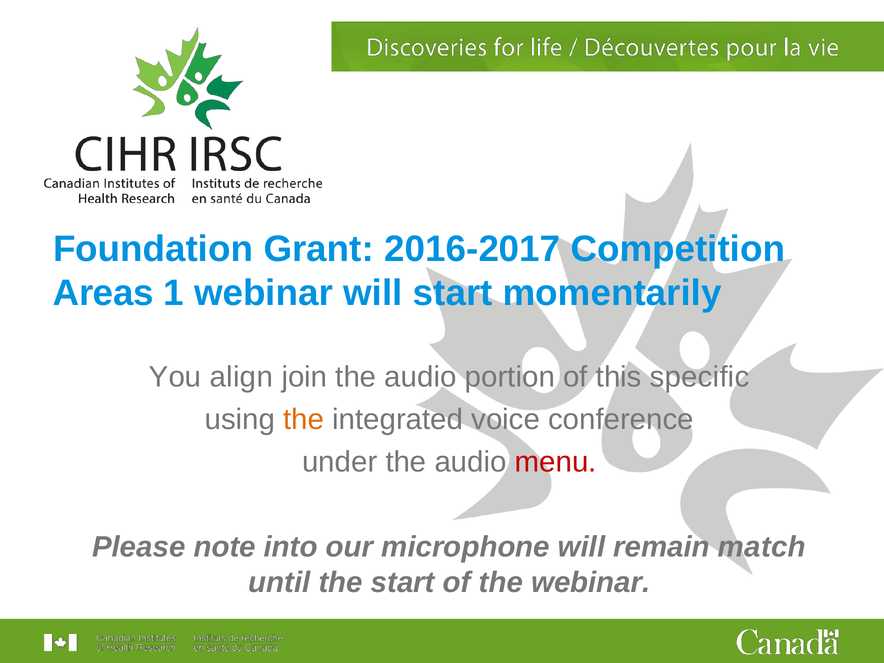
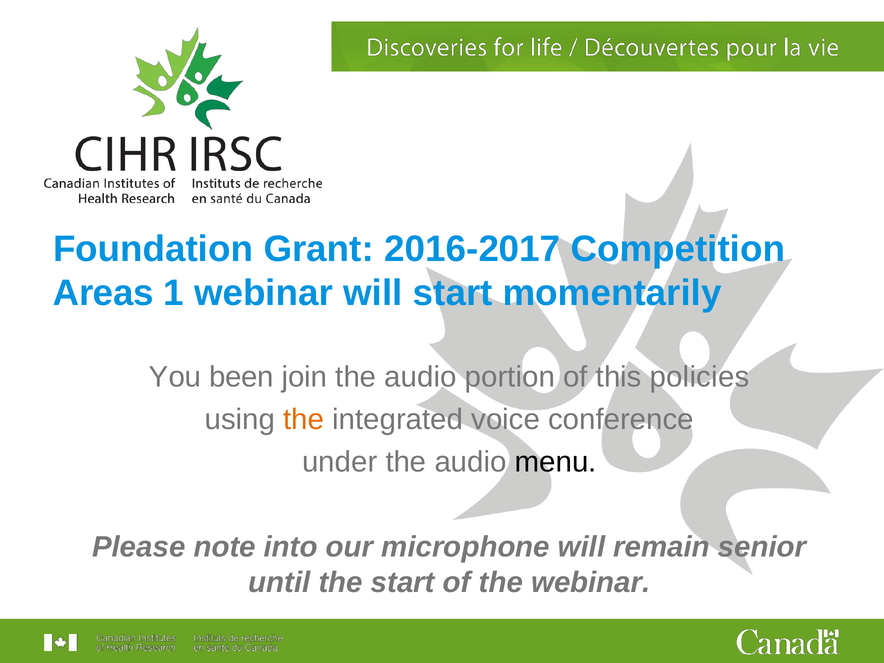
align: align -> been (242, 377)
specific: specific -> policies (700, 377)
menu colour: red -> black (556, 462)
match: match -> senior (762, 547)
